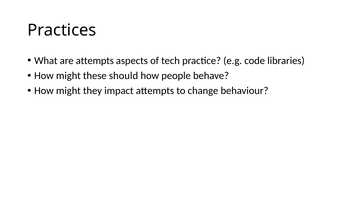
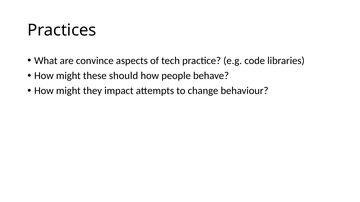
are attempts: attempts -> convince (95, 61)
